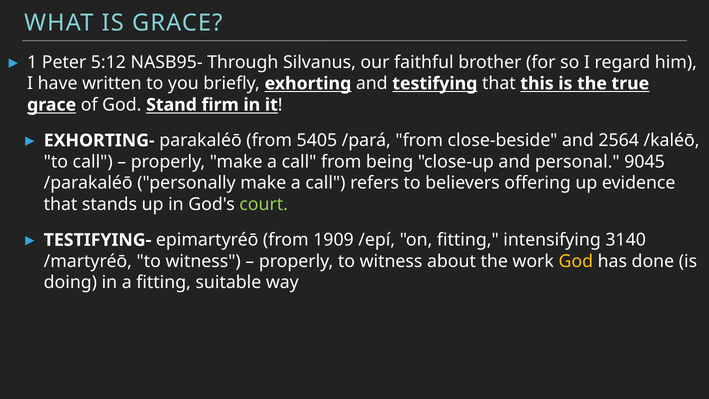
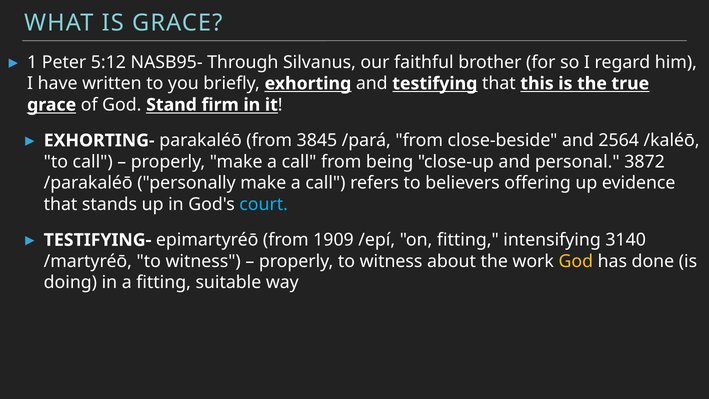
5405: 5405 -> 3845 (317, 140)
9045: 9045 -> 3872 (645, 162)
court colour: light green -> light blue (264, 204)
